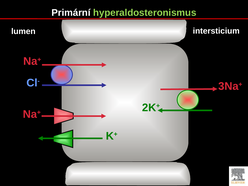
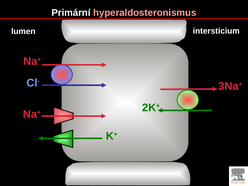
hyperaldosteronismus colour: light green -> pink (145, 13)
